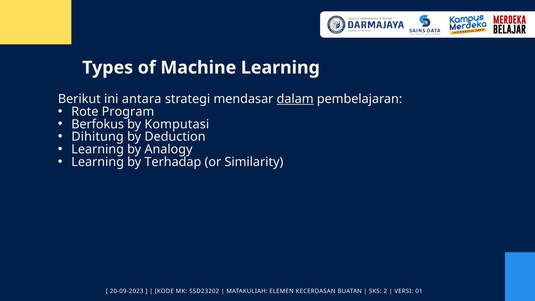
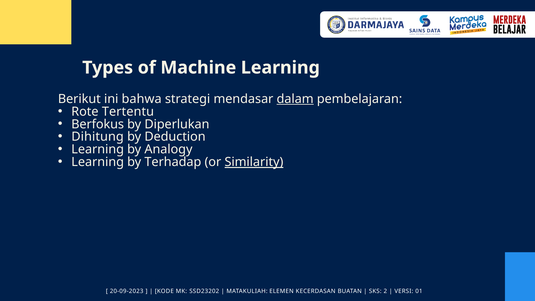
antara: antara -> bahwa (142, 99)
Program: Program -> Tertentu (128, 112)
Komputasi: Komputasi -> Diperlukan (177, 124)
Similarity underline: none -> present (254, 162)
